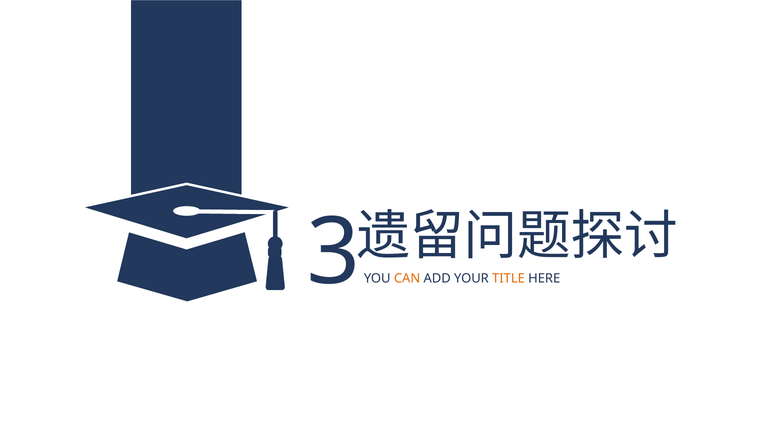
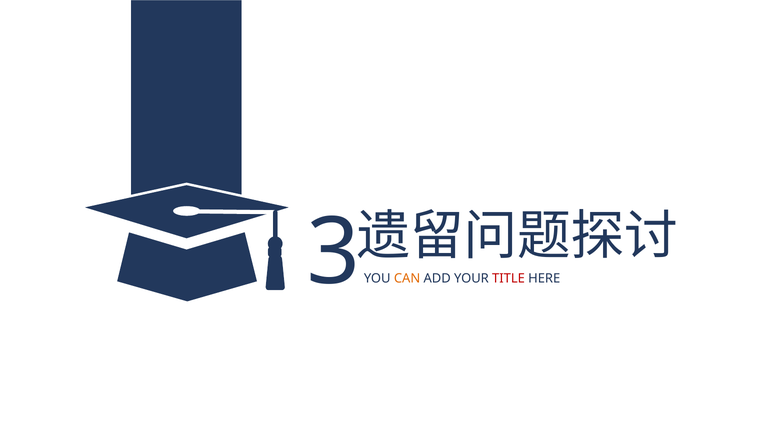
TITLE colour: orange -> red (508, 278)
